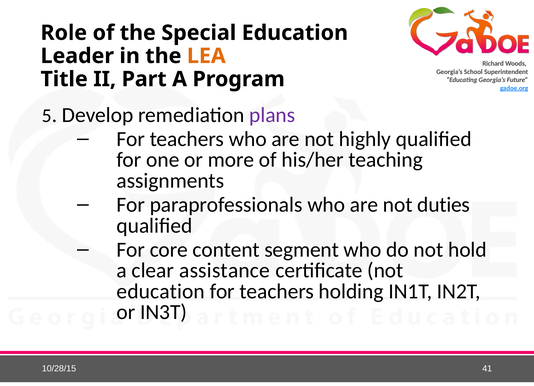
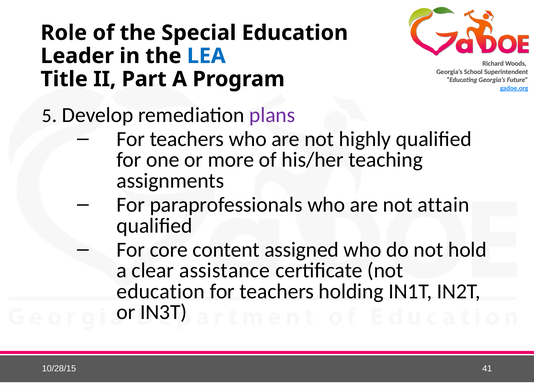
LEA colour: orange -> blue (206, 56)
duties: duties -> attain (443, 205)
segment: segment -> assigned (302, 250)
